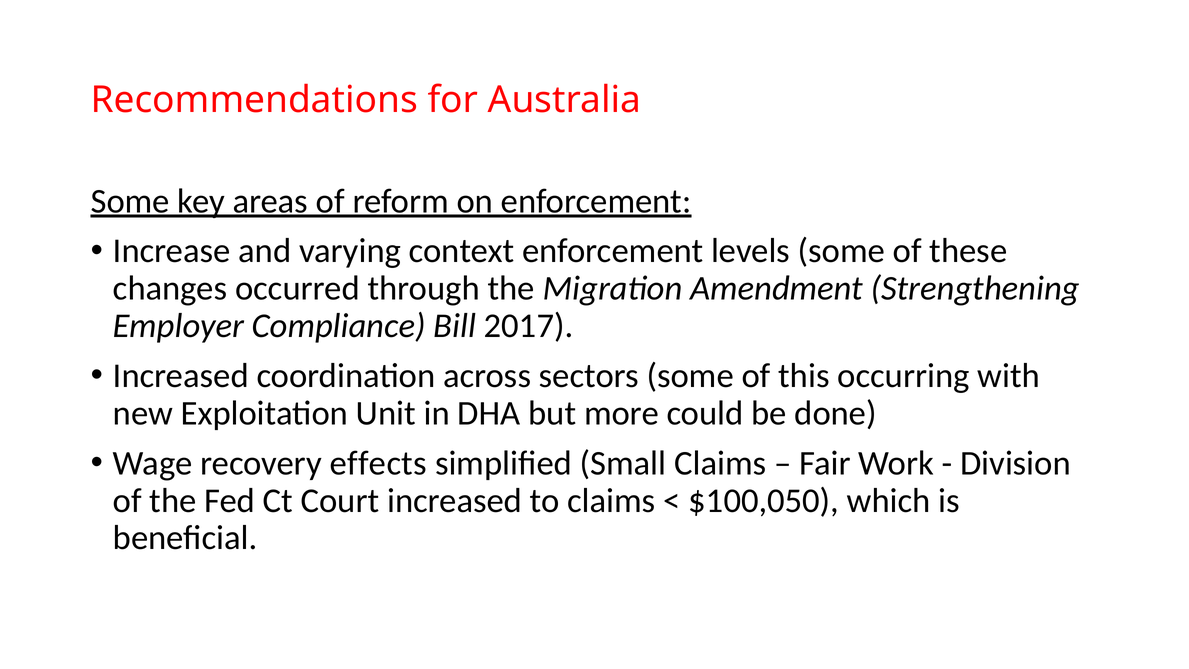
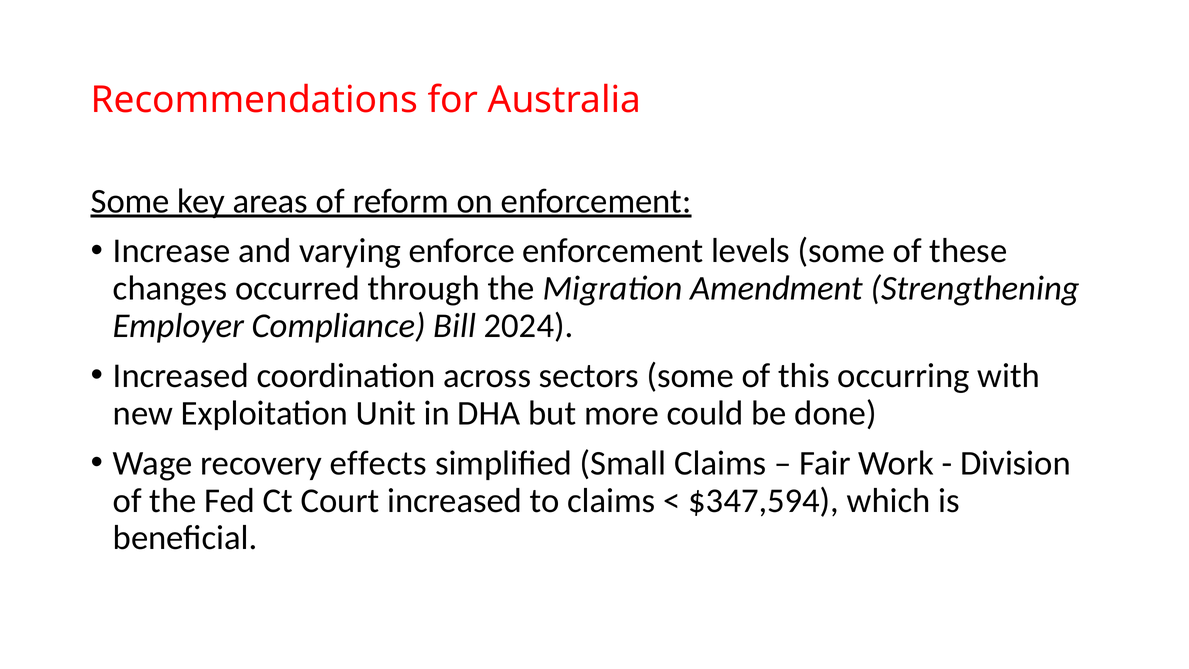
context: context -> enforce (462, 251)
2017: 2017 -> 2024 (529, 326)
$100,050: $100,050 -> $347,594 (764, 500)
